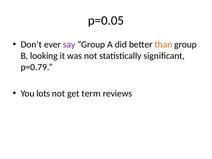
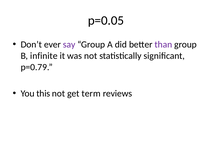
than colour: orange -> purple (163, 44)
looking: looking -> infinite (44, 56)
lots: lots -> this (43, 94)
